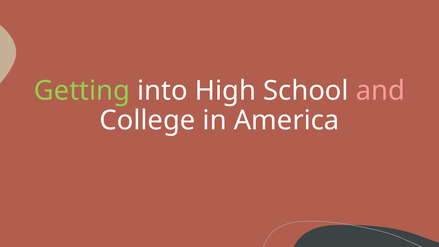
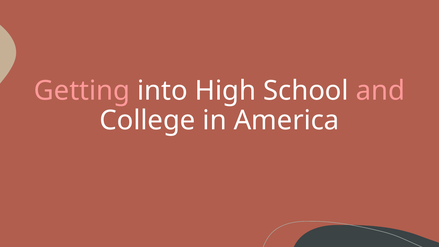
Getting colour: light green -> pink (82, 91)
